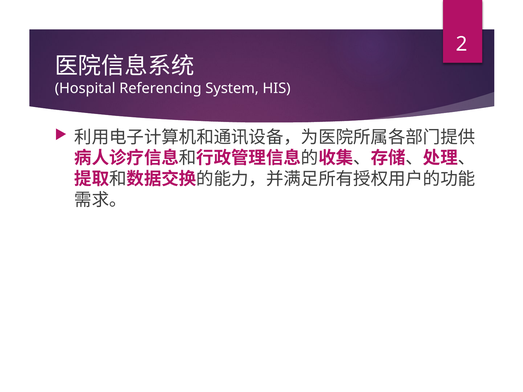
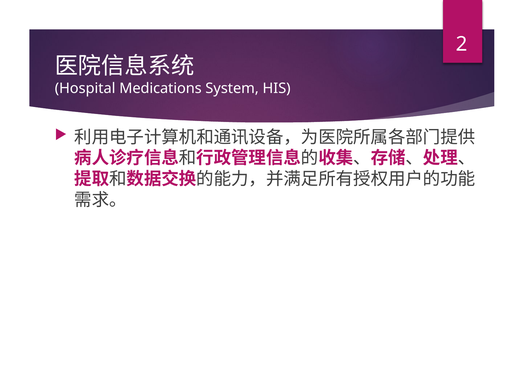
Referencing: Referencing -> Medications (160, 88)
